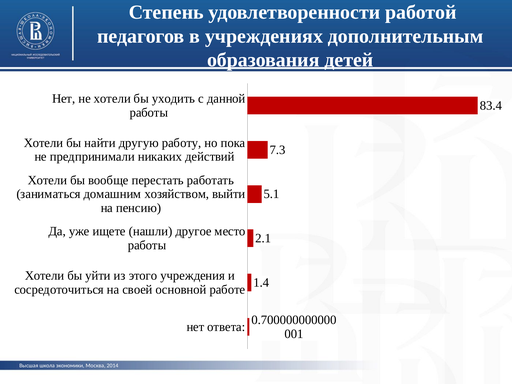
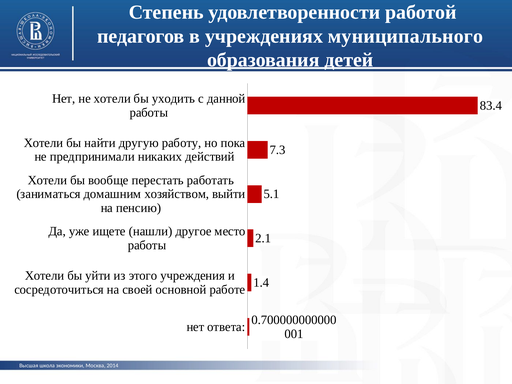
дополнительным: дополнительным -> муниципального (405, 36)
